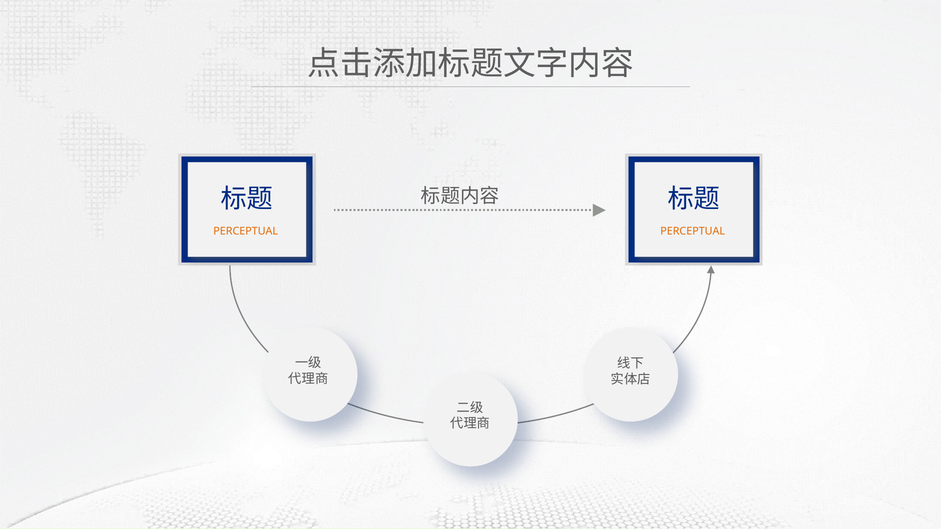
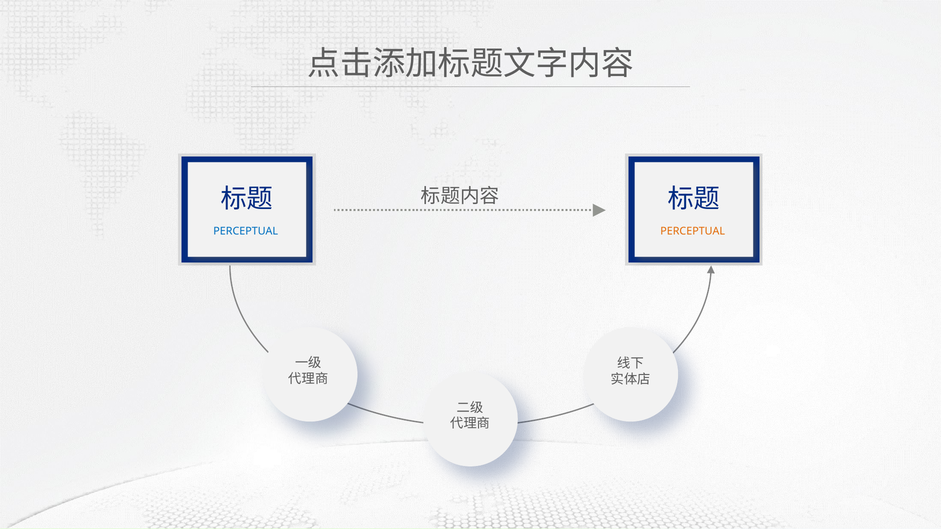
PERCEPTUAL colour: orange -> blue (246, 231)
